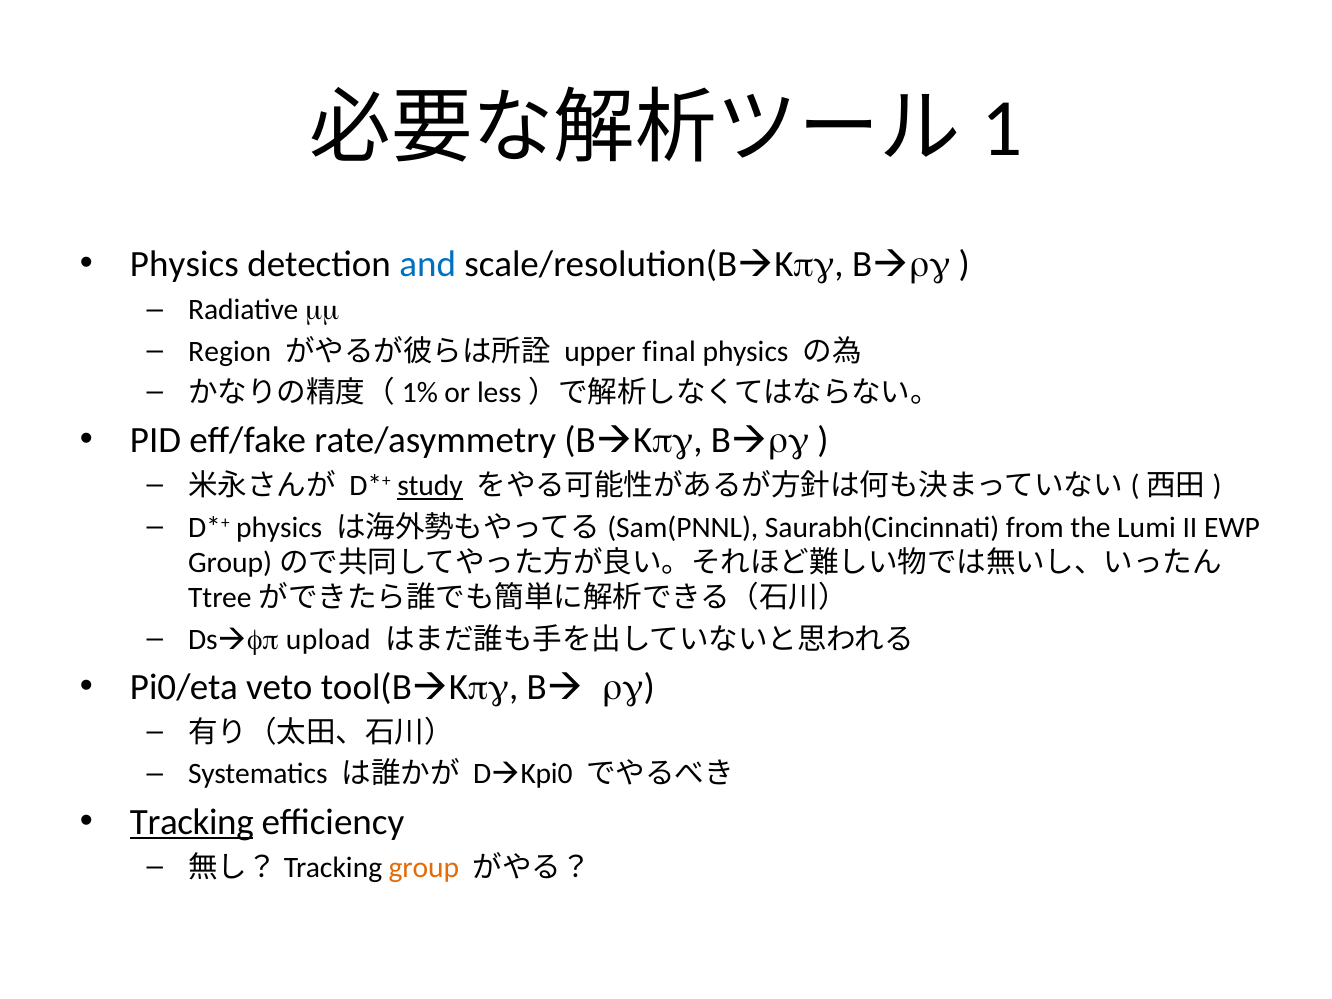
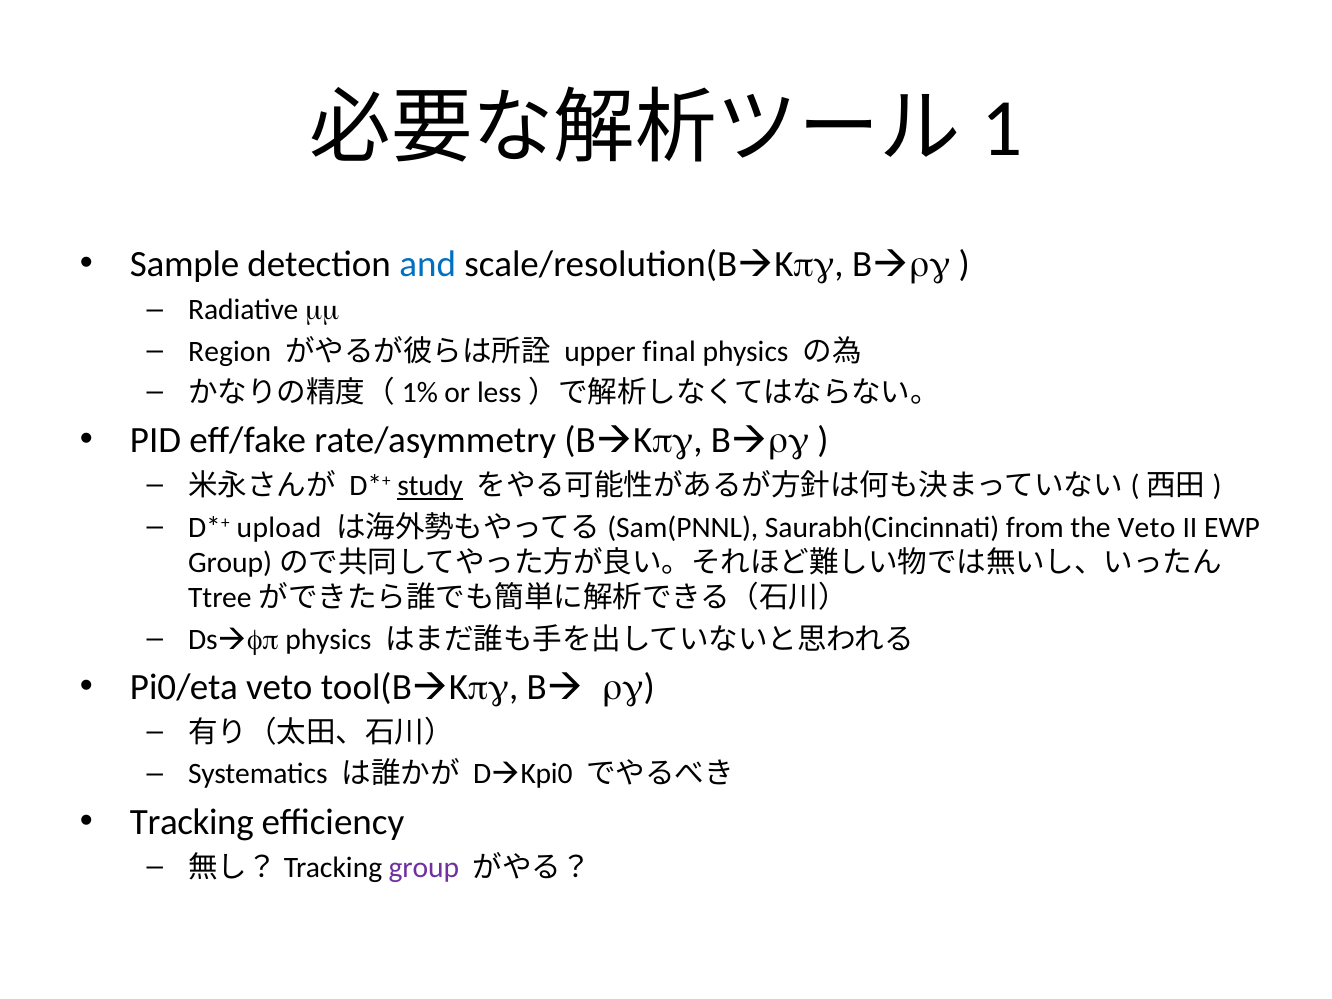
Physics: Physics -> Sample (185, 265)
physics: physics -> upload (279, 527)
the Lumi: Lumi -> Veto (1146, 527)
Dsfp upload: upload -> physics (328, 640)
Tracking underline: present -> none (192, 822)
group colour: orange -> purple (424, 867)
